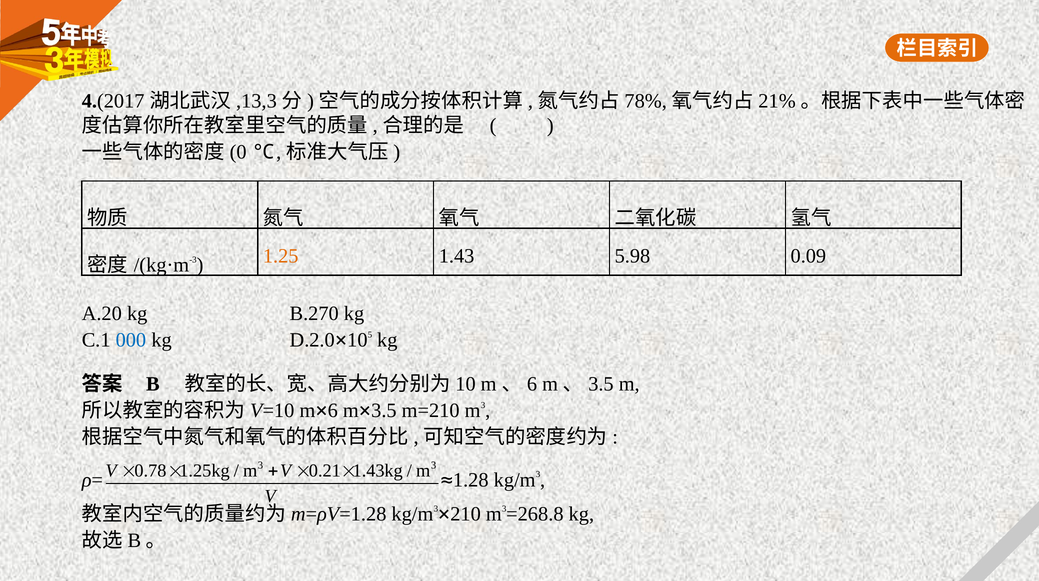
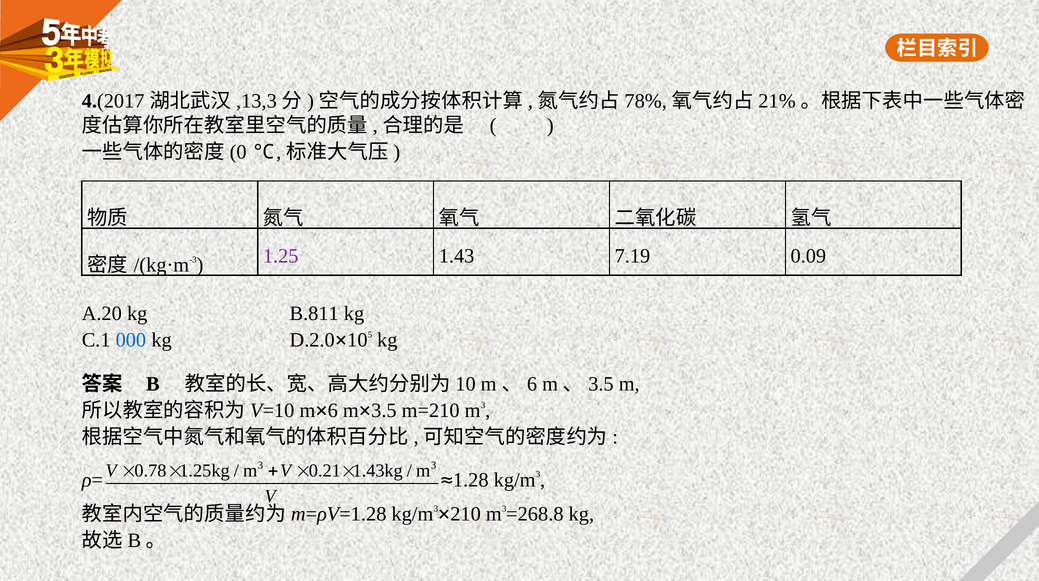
1.25 colour: orange -> purple (281, 256)
5.98: 5.98 -> 7.19 (632, 256)
B.270: B.270 -> B.811 (314, 313)
